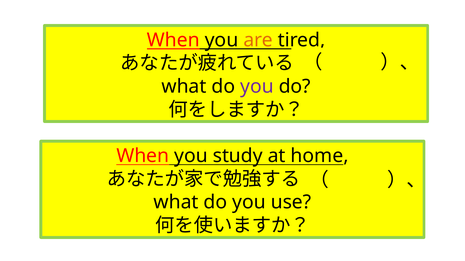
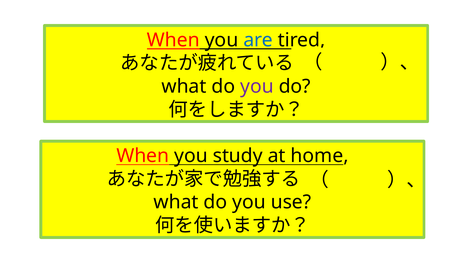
are colour: orange -> blue (258, 40)
